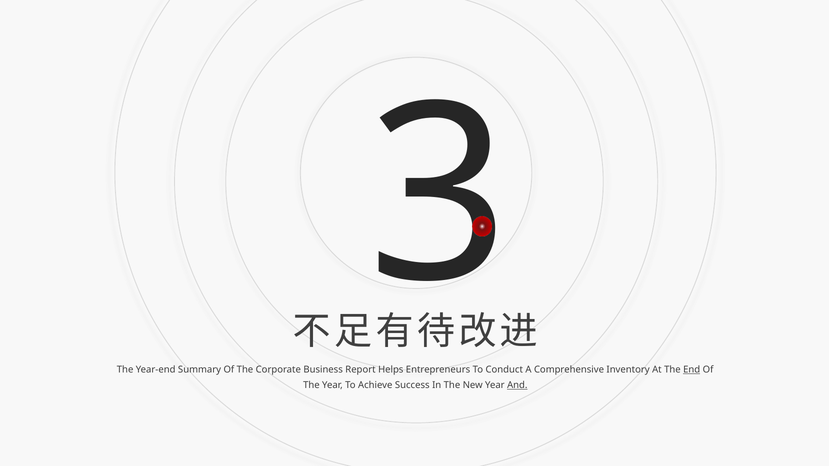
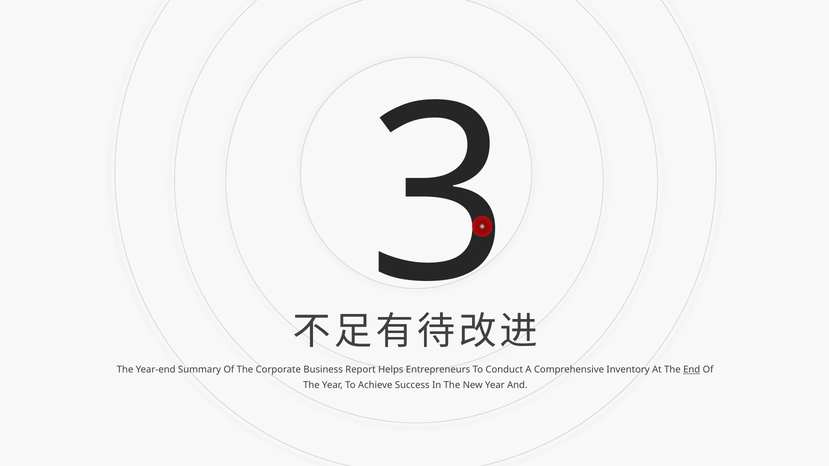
And underline: present -> none (517, 385)
